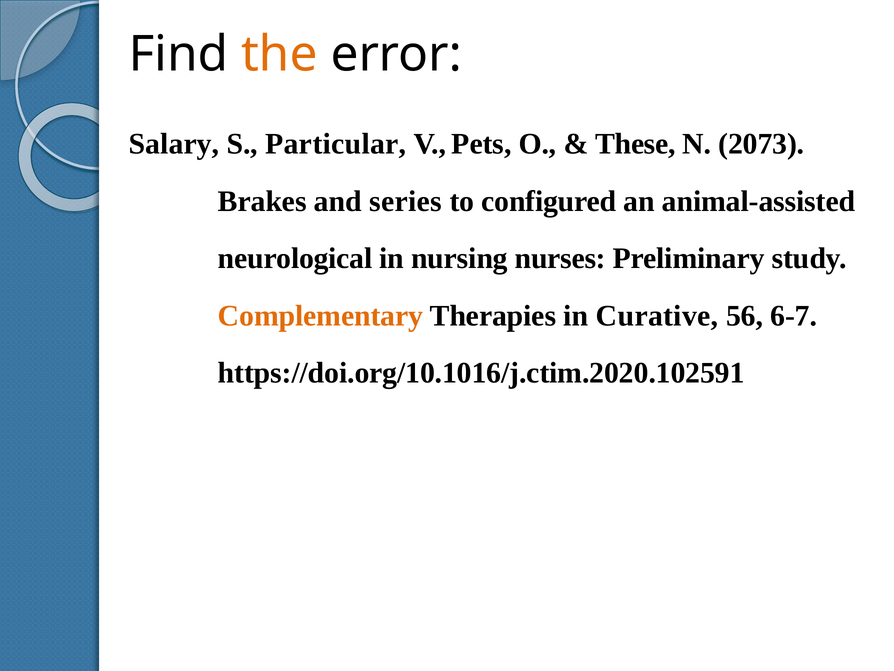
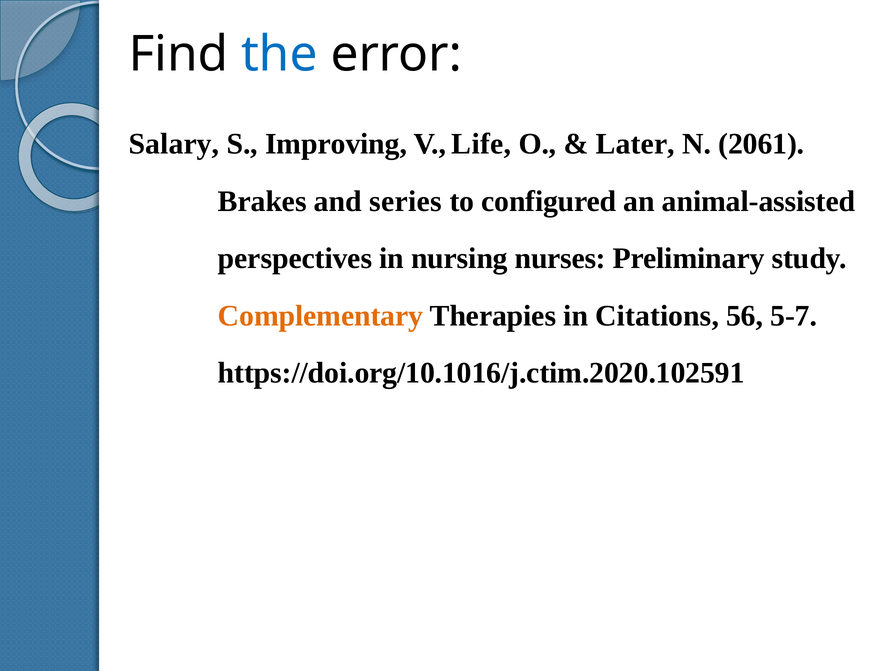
the colour: orange -> blue (279, 54)
Particular: Particular -> Improving (336, 144)
Pets: Pets -> Life (481, 144)
These: These -> Later (635, 144)
2073: 2073 -> 2061 (761, 144)
neurological: neurological -> perspectives (295, 258)
Curative: Curative -> Citations (657, 315)
6-7: 6-7 -> 5-7 (794, 315)
